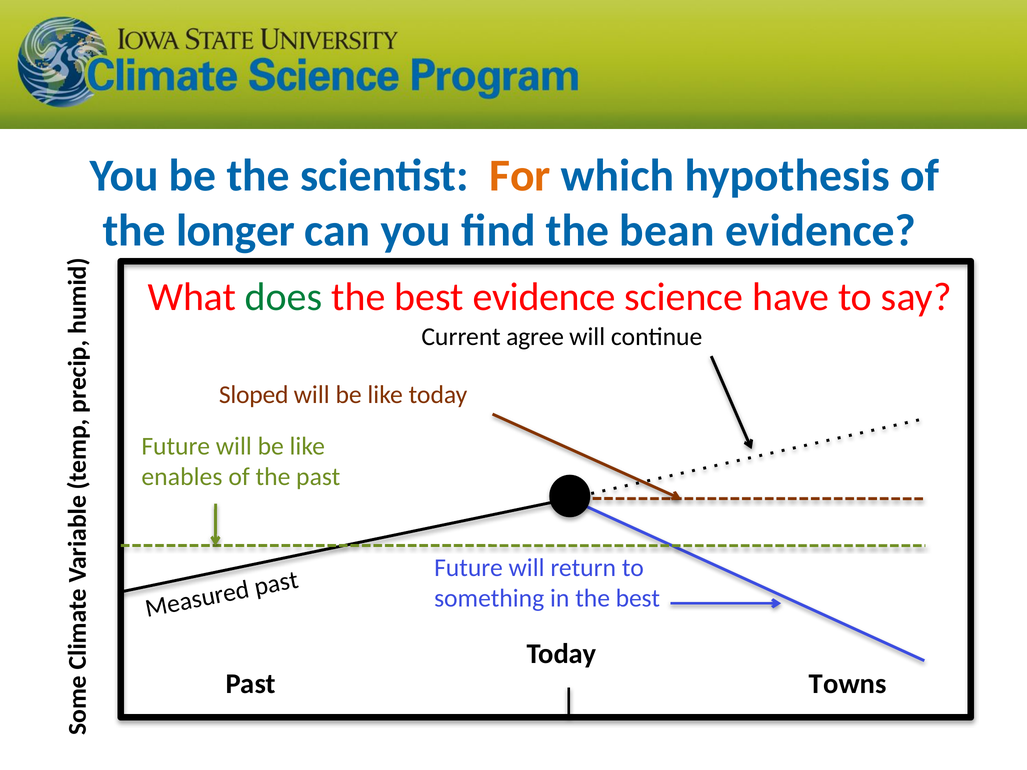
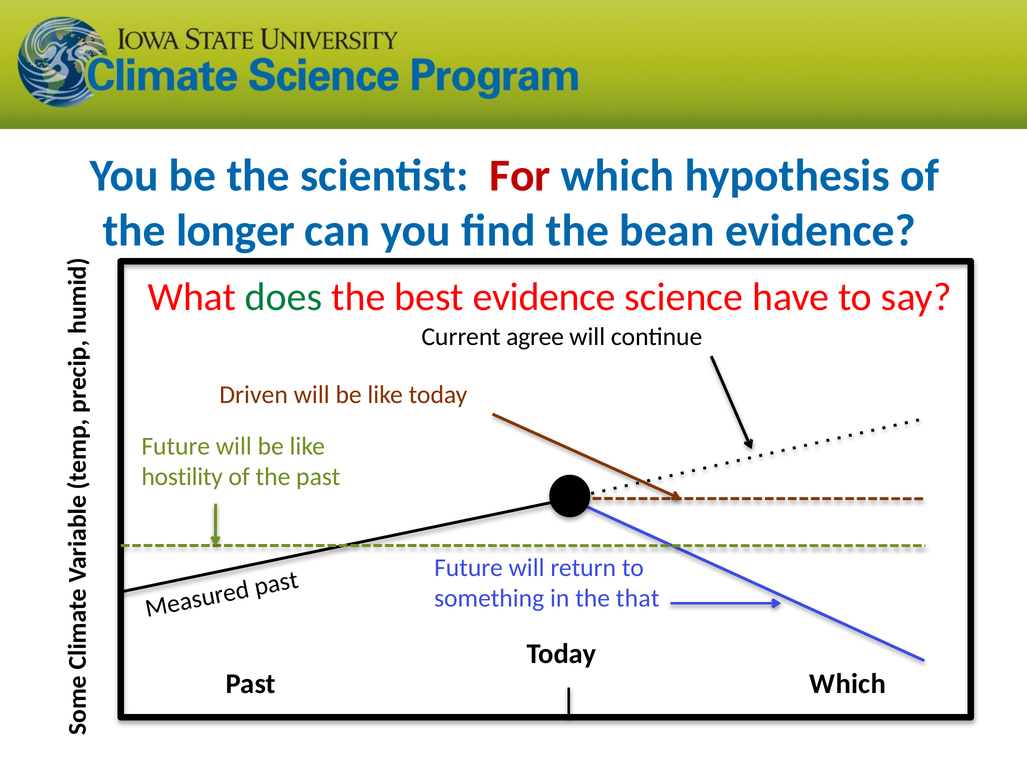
For colour: orange -> red (520, 176)
Sloped: Sloped -> Driven (254, 395)
enables: enables -> hostility (182, 477)
in the best: best -> that (638, 599)
Past Towns: Towns -> Which (848, 684)
